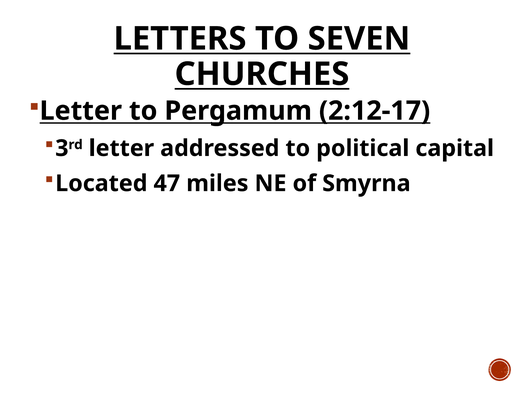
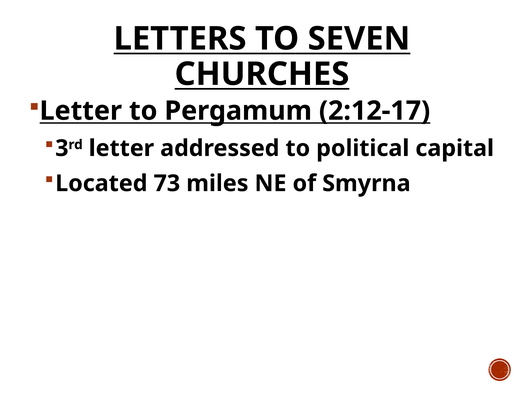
47: 47 -> 73 (167, 183)
